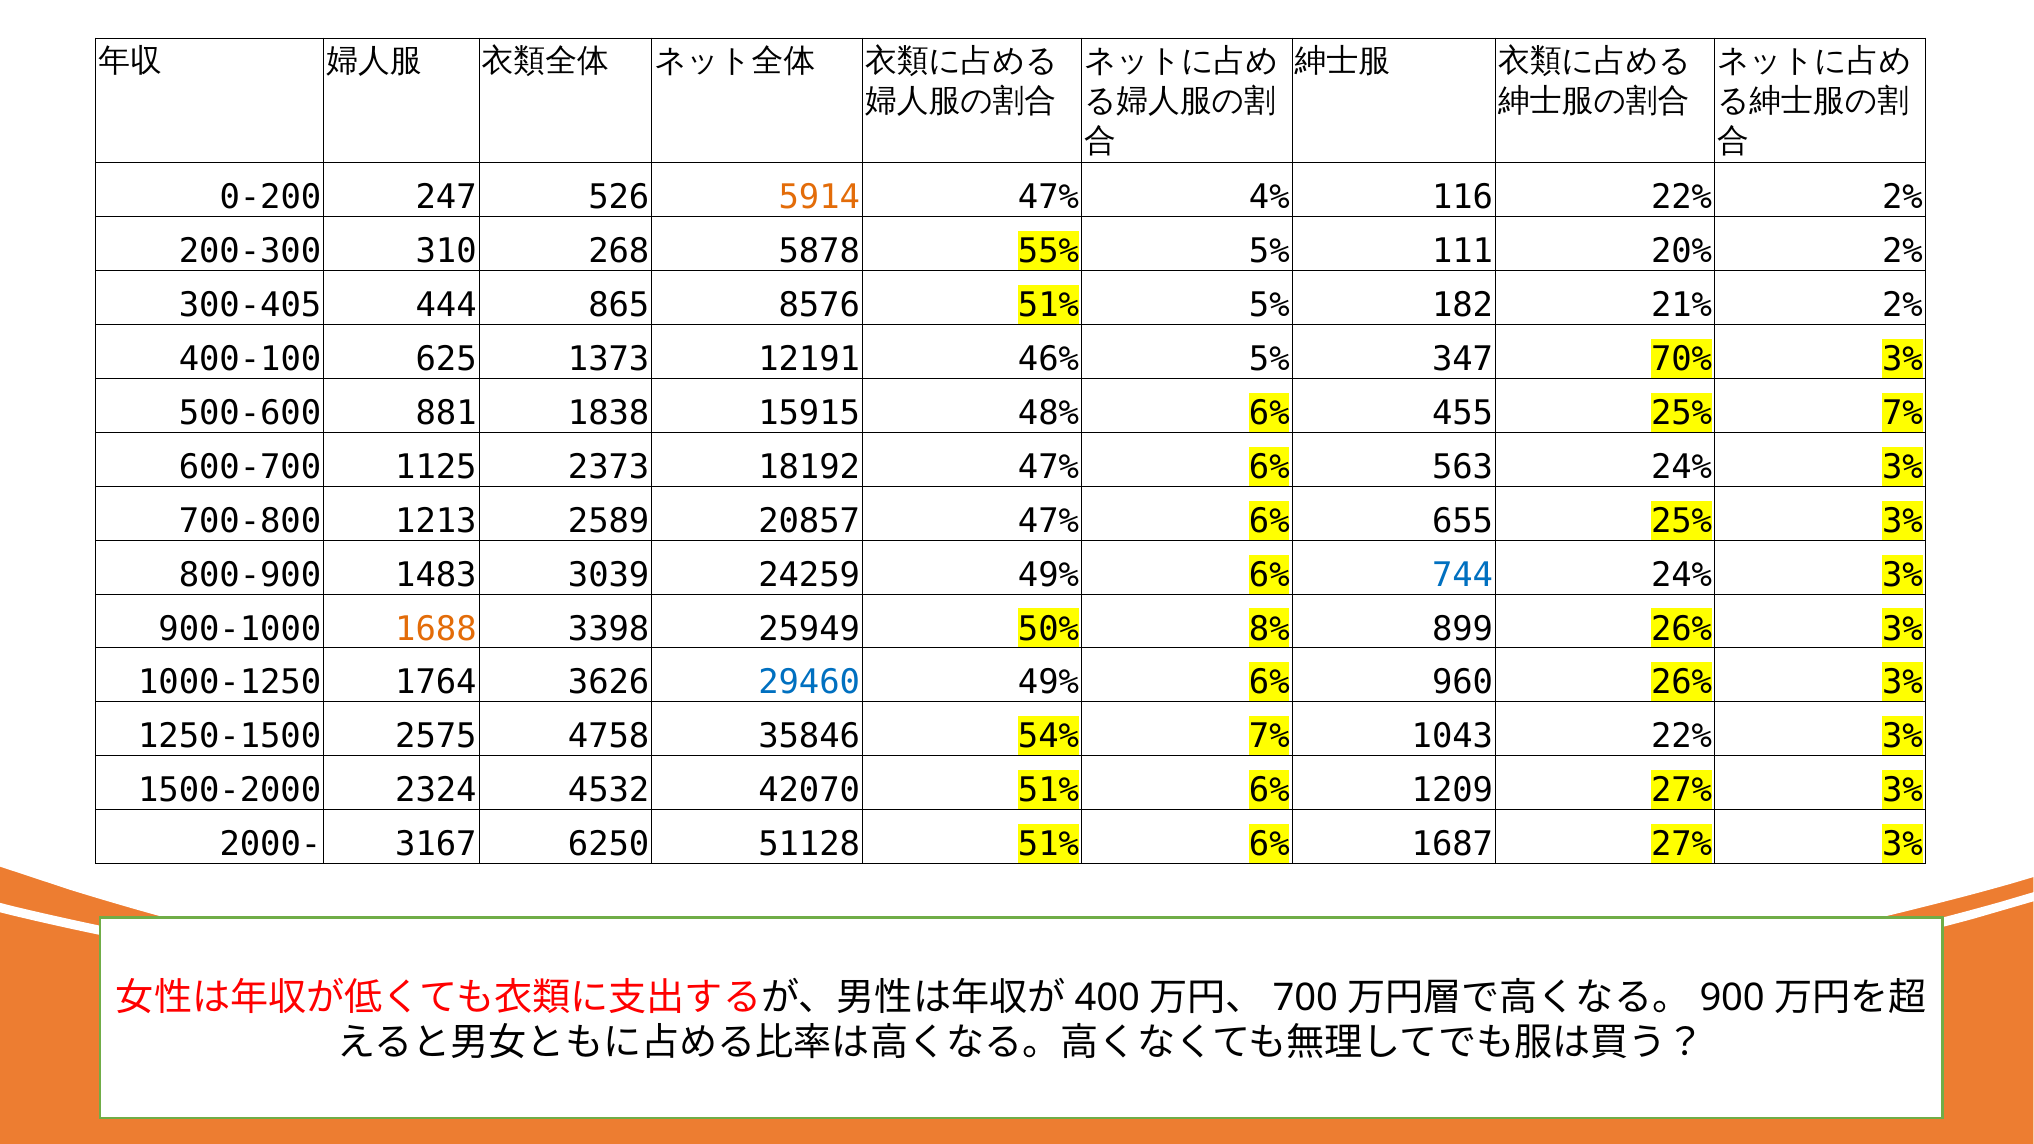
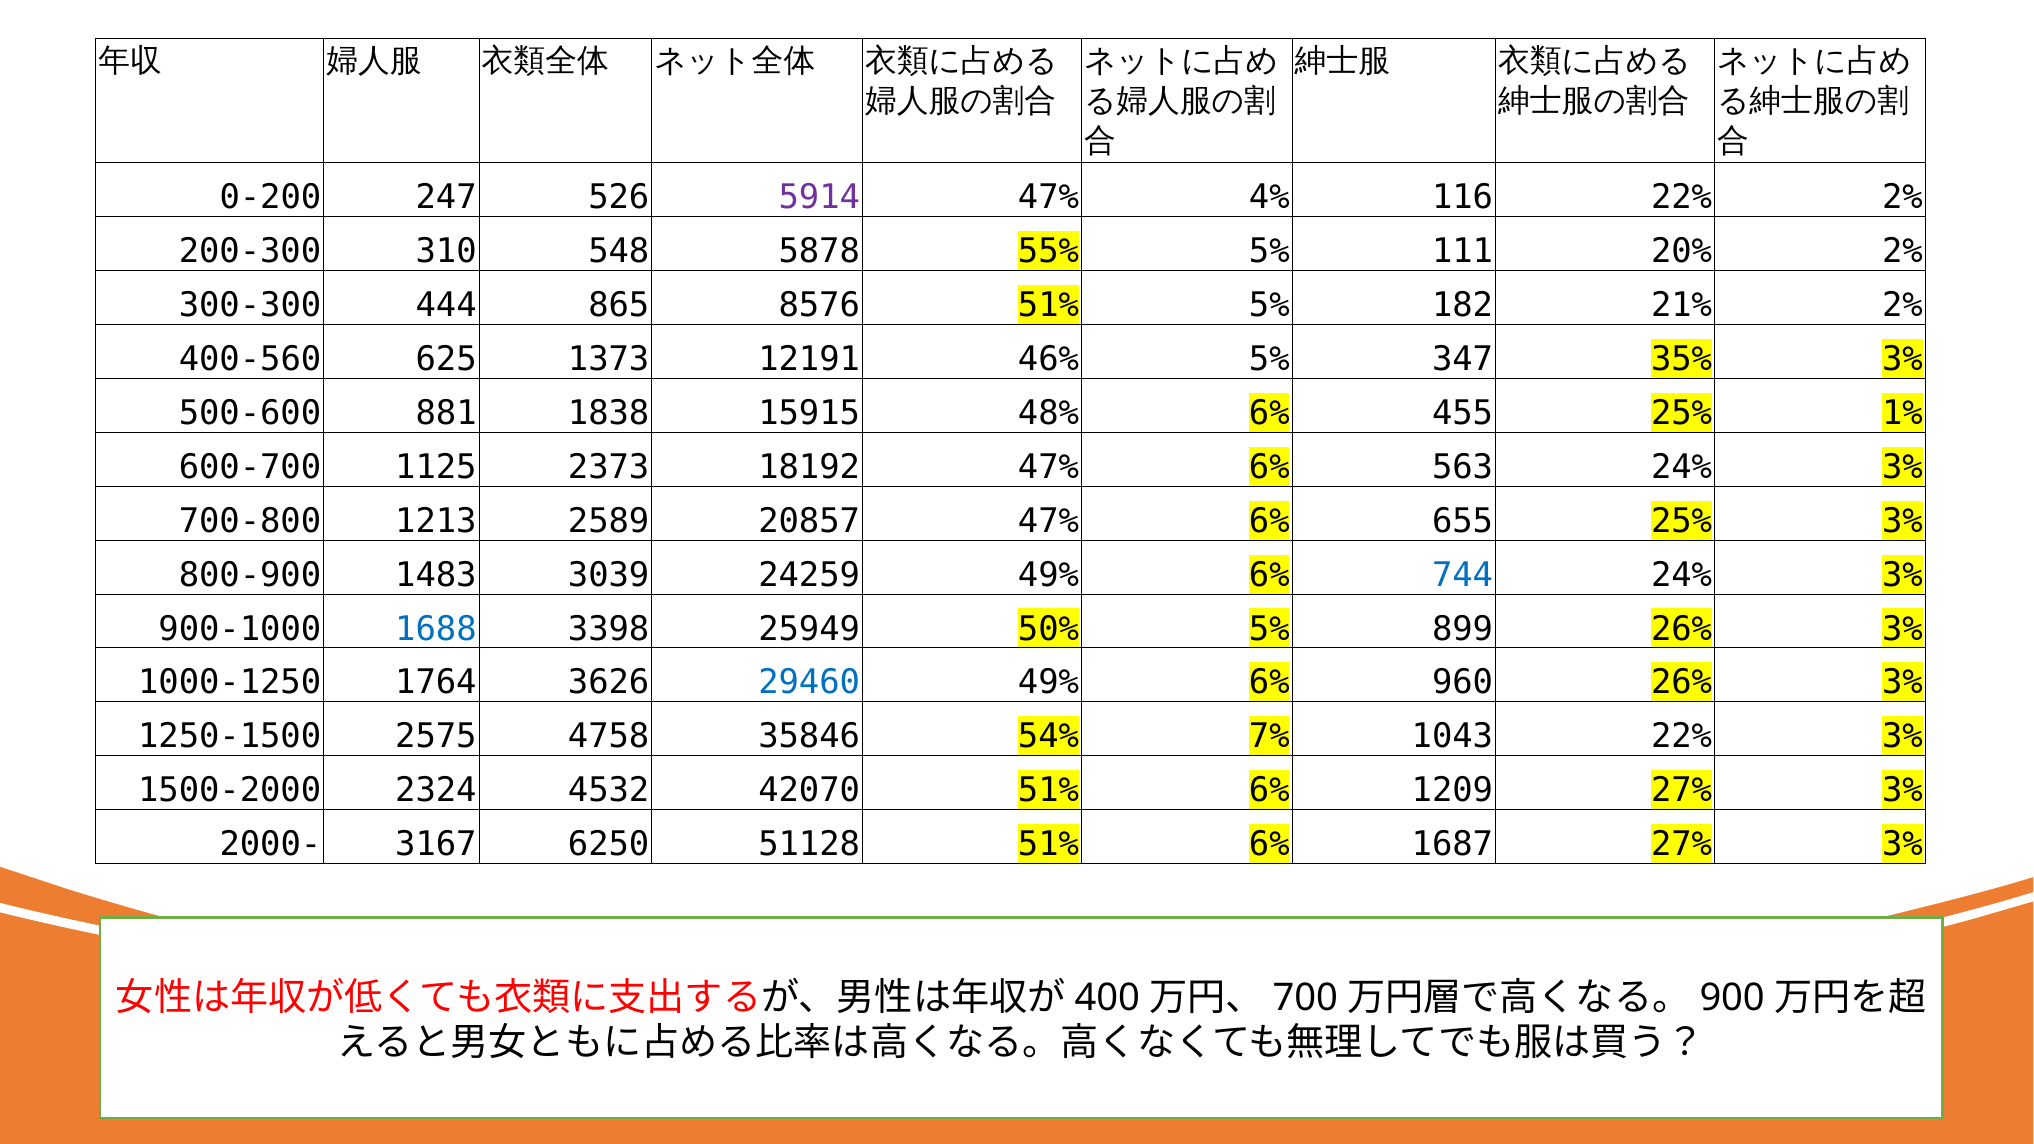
5914 colour: orange -> purple (819, 197)
268: 268 -> 548 (619, 251)
300-405: 300-405 -> 300-300 (250, 305)
400-100: 400-100 -> 400-560 (250, 359)
70%: 70% -> 35% (1682, 359)
25% 7%: 7% -> 1% (1902, 413)
1688 colour: orange -> blue (436, 629)
50% 8%: 8% -> 5% (1269, 629)
